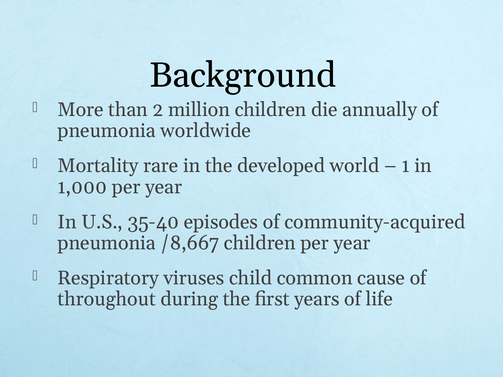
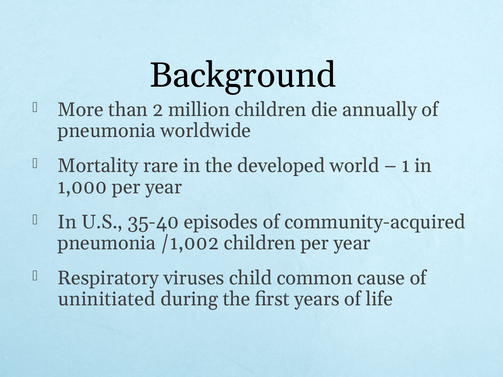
/8,667: /8,667 -> /1,002 (190, 243)
throughout: throughout -> uninitiated (107, 299)
